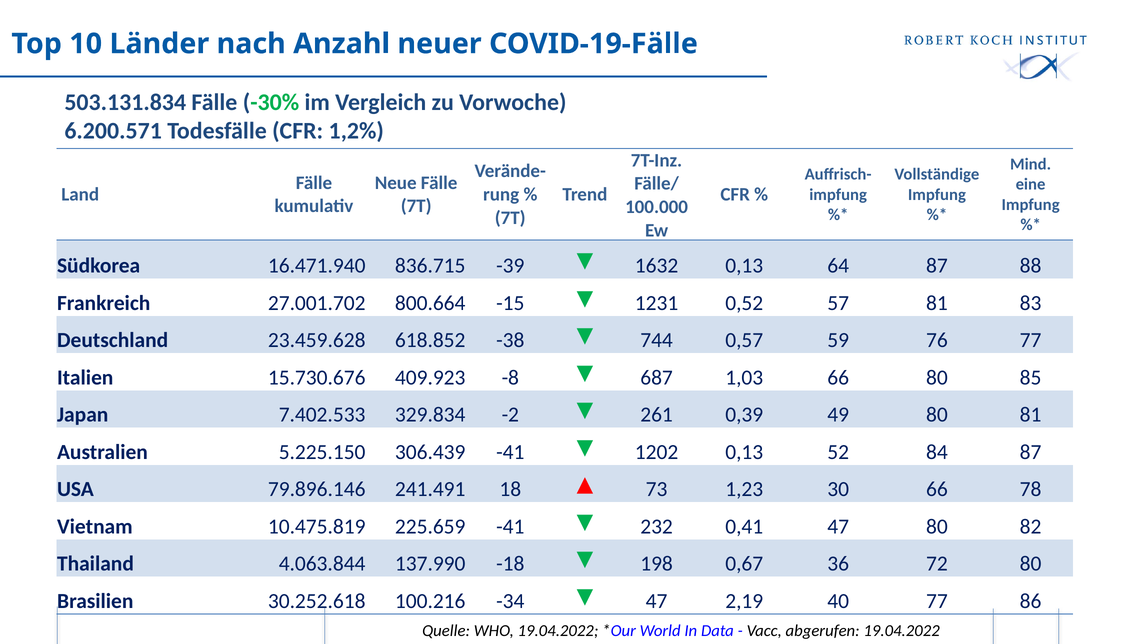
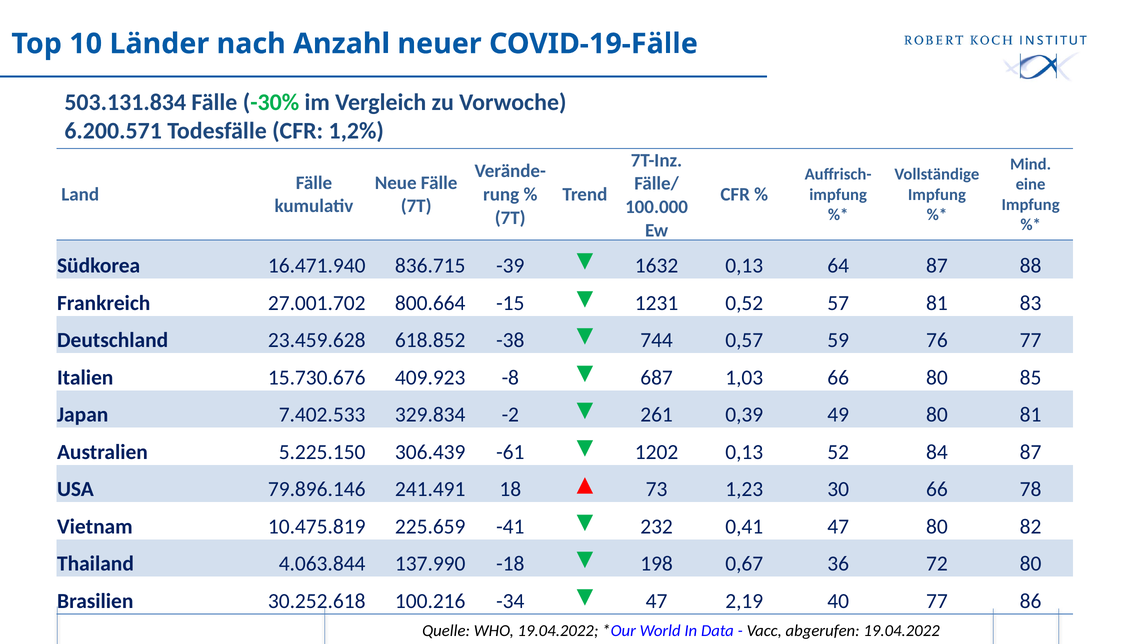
306.439 -41: -41 -> -61 (510, 452)
